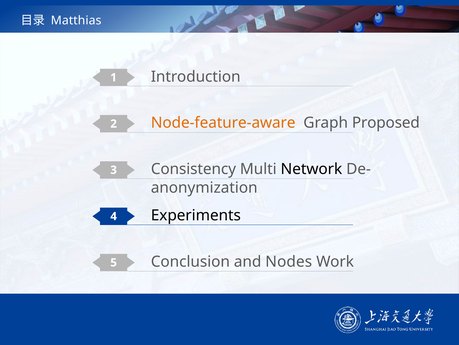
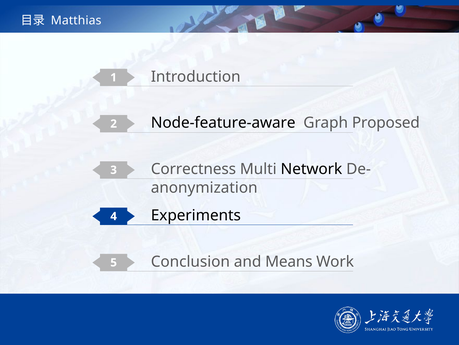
Node-feature-aware colour: orange -> black (223, 123)
Consistency: Consistency -> Correctness (193, 169)
Nodes: Nodes -> Means (289, 261)
